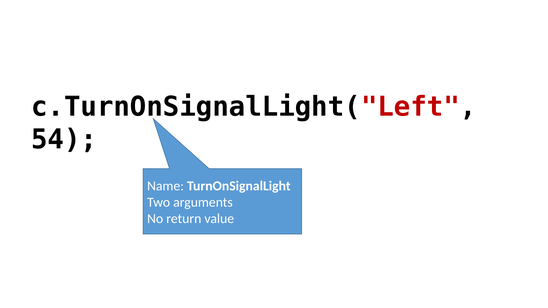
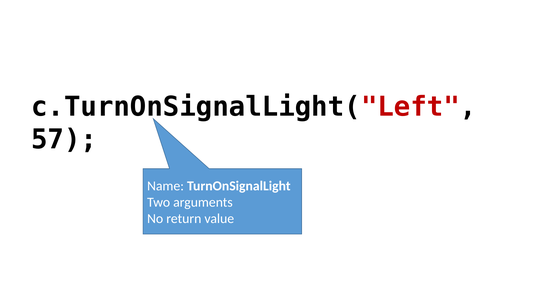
54: 54 -> 57 (64, 140)
